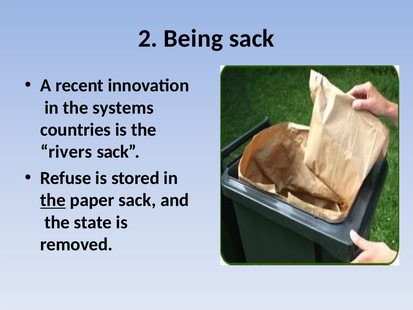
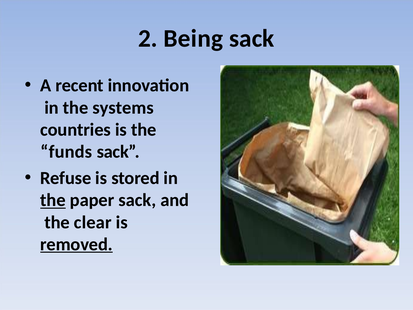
rivers: rivers -> funds (66, 152)
state: state -> clear (93, 222)
removed underline: none -> present (76, 244)
